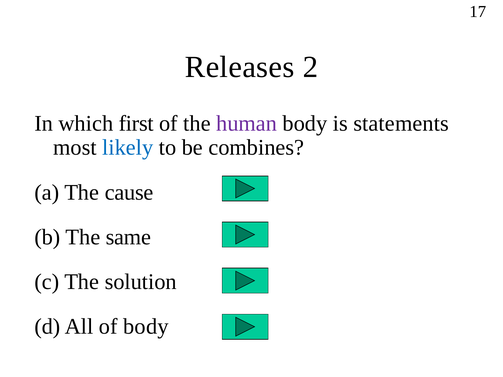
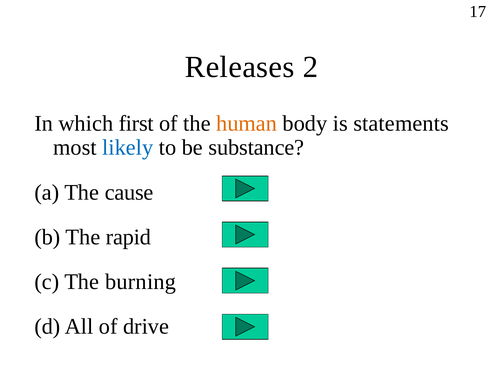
human colour: purple -> orange (247, 123)
combines: combines -> substance (256, 148)
same: same -> rapid (128, 237)
solution: solution -> burning (141, 282)
of body: body -> drive (146, 327)
